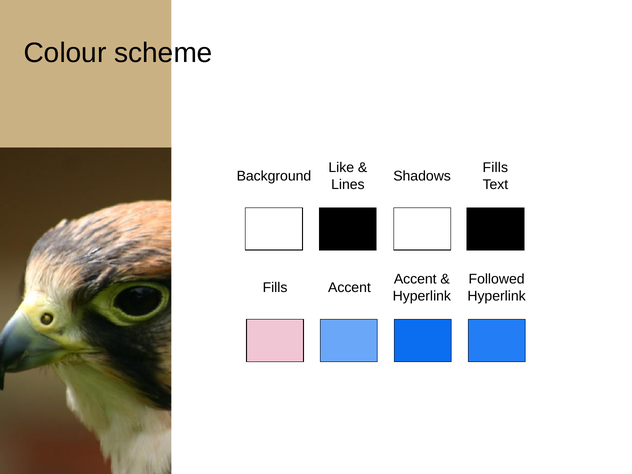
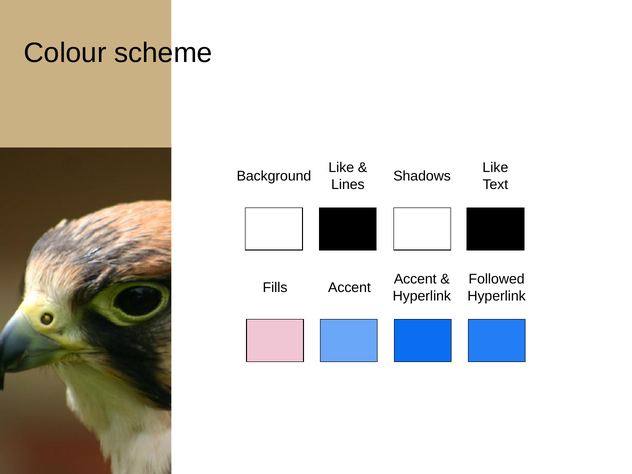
Fills: Fills -> Like (495, 168)
